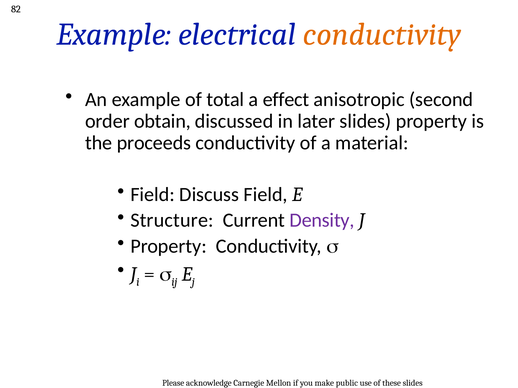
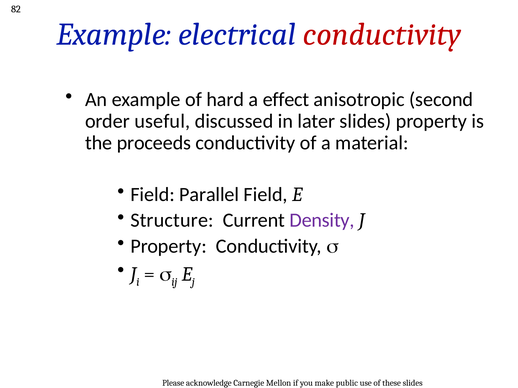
conductivity colour: orange -> red (382, 35)
total: total -> hard (225, 100)
obtain: obtain -> useful (162, 121)
Discuss: Discuss -> Parallel (209, 195)
